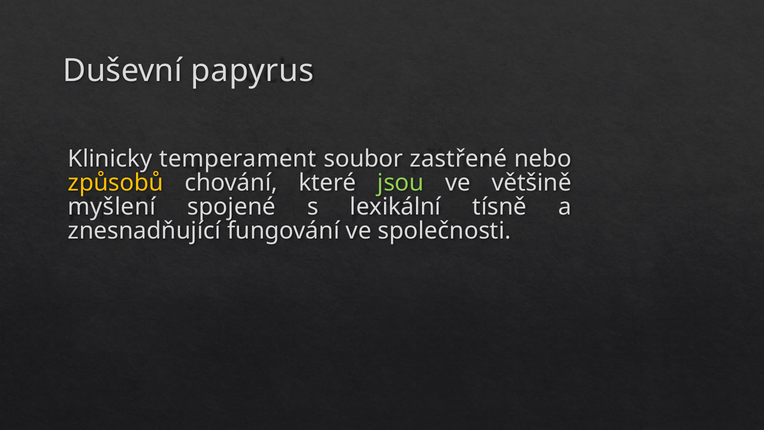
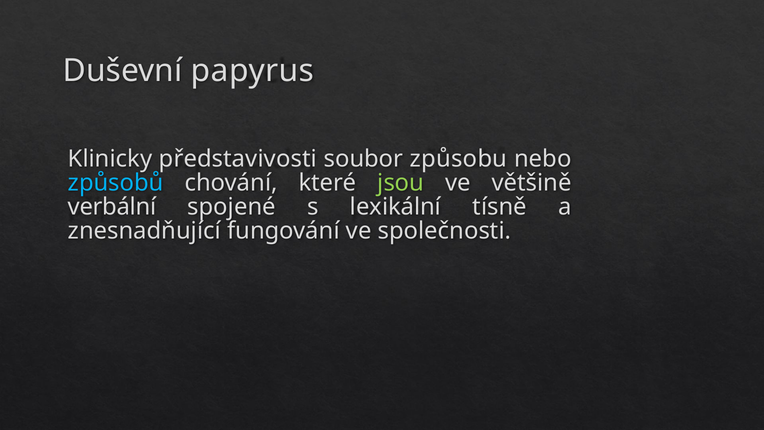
temperament: temperament -> představivosti (238, 159)
zastřené: zastřené -> způsobu (459, 159)
způsobů colour: yellow -> light blue (116, 183)
myšlení: myšlení -> verbální (112, 207)
